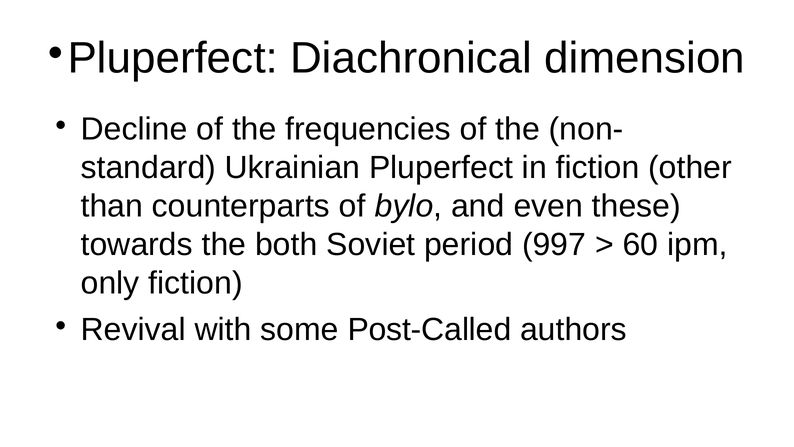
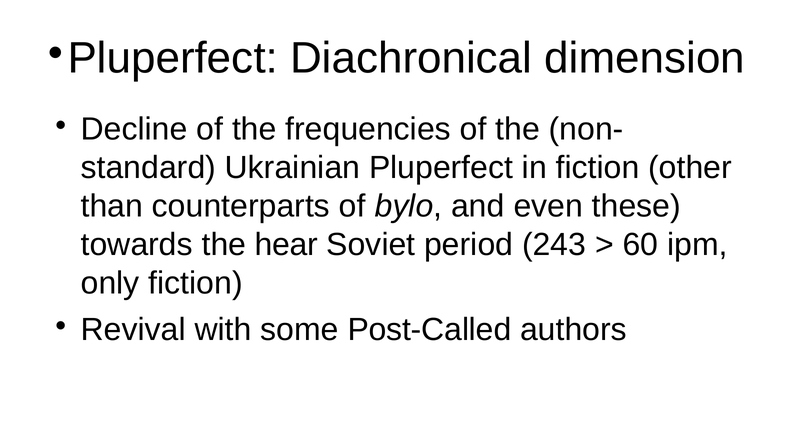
both: both -> hear (286, 245)
997: 997 -> 243 (554, 245)
